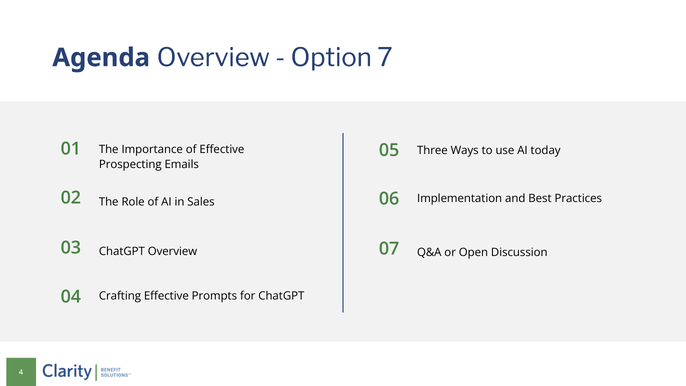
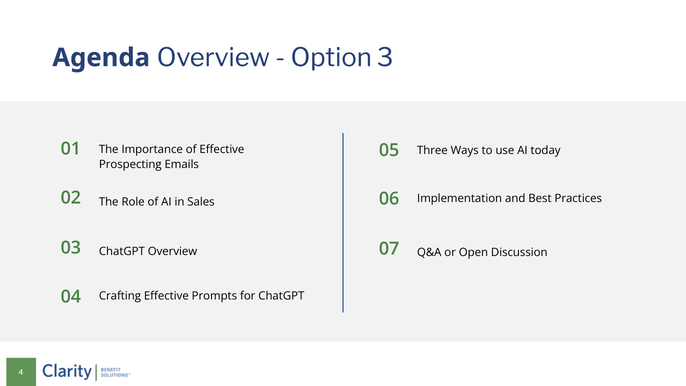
7: 7 -> 3 (385, 58)
